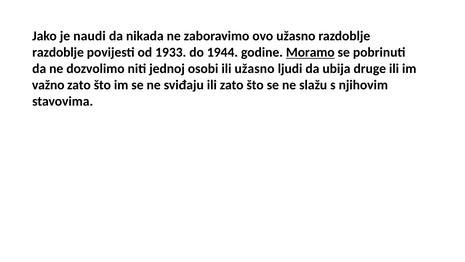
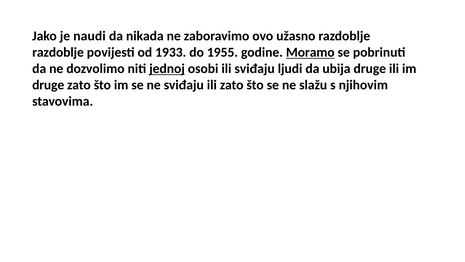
1944: 1944 -> 1955 (222, 52)
jednoj underline: none -> present (167, 69)
ili užasno: užasno -> sviđaju (255, 69)
važno: važno -> druge (48, 85)
